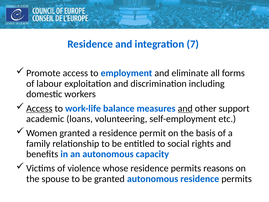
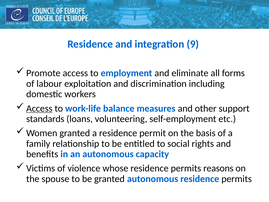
7: 7 -> 9 (193, 44)
and underline: present -> none (185, 108)
academic: academic -> standards (45, 119)
